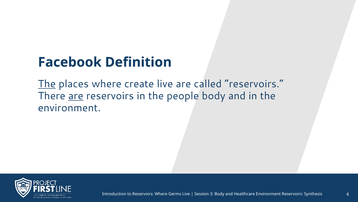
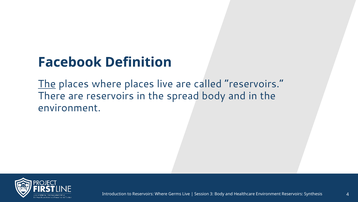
where create: create -> places (139, 84)
are underline: present -> none (76, 96)
people: people -> spread (183, 96)
